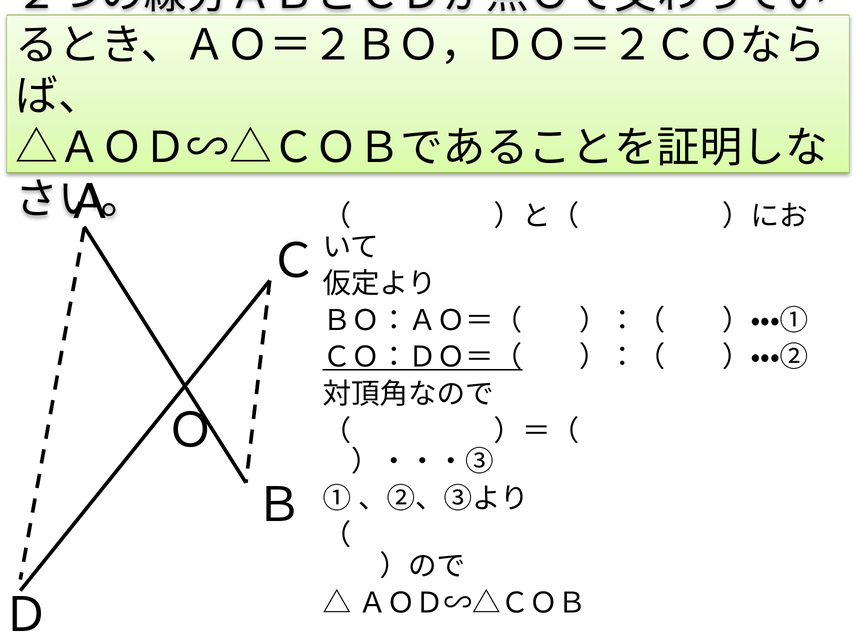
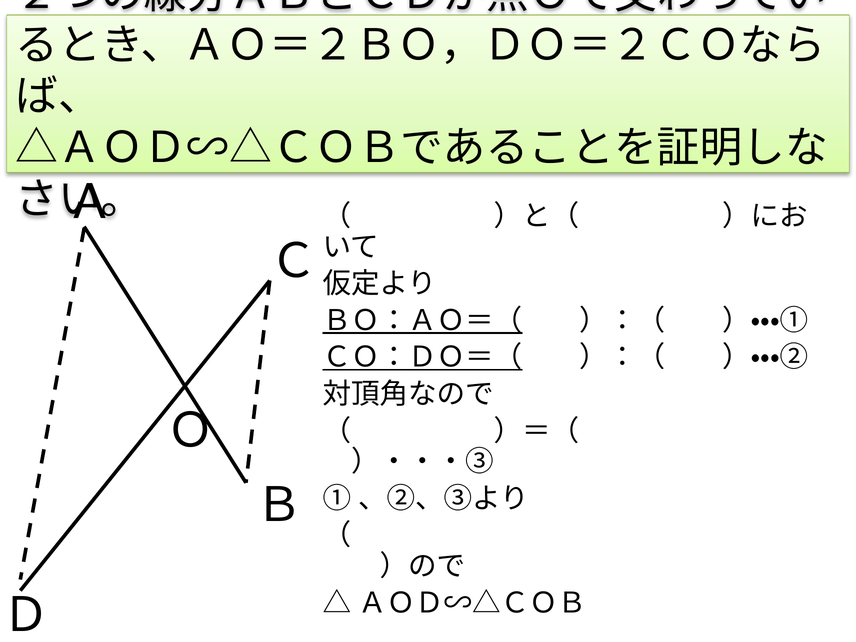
ＢＯ：ＡＯ＝（ underline: none -> present (423, 321)
